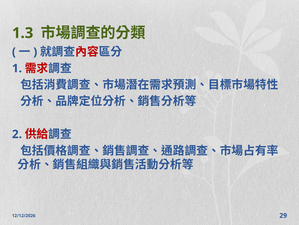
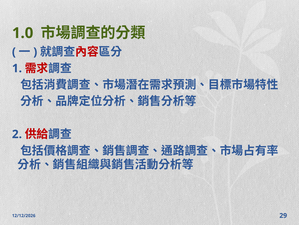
1.3: 1.3 -> 1.0 (23, 33)
